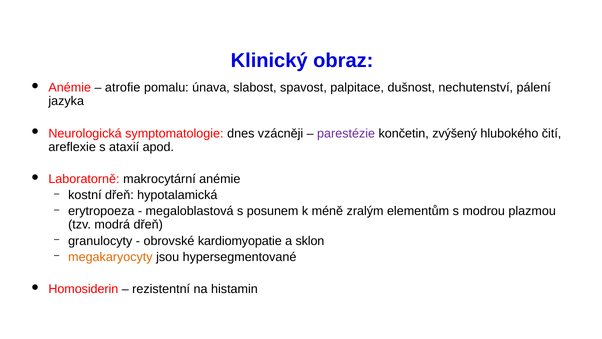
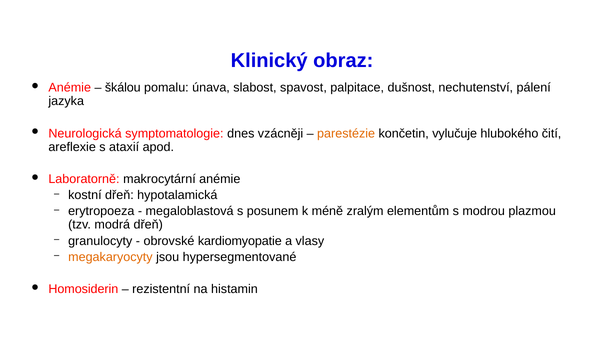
atrofie: atrofie -> škálou (123, 88)
parestézie colour: purple -> orange (346, 133)
zvýšený: zvýšený -> vylučuje (455, 133)
sklon: sklon -> vlasy (310, 241)
